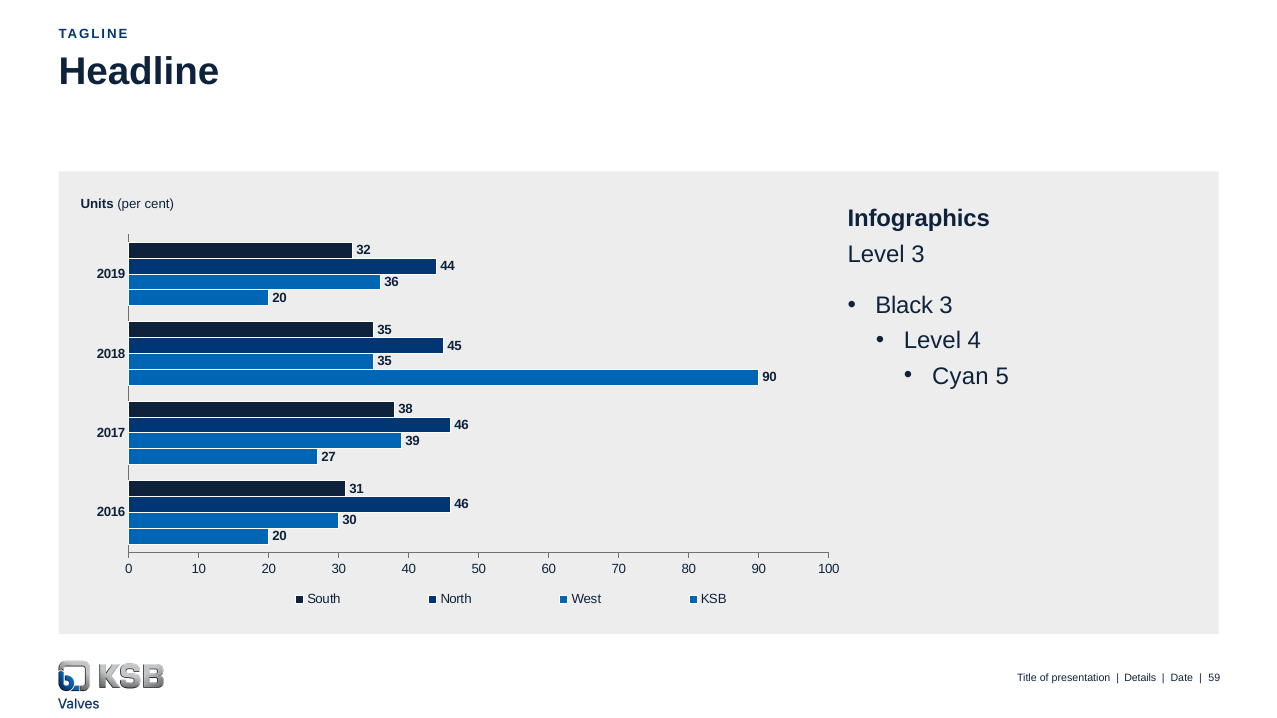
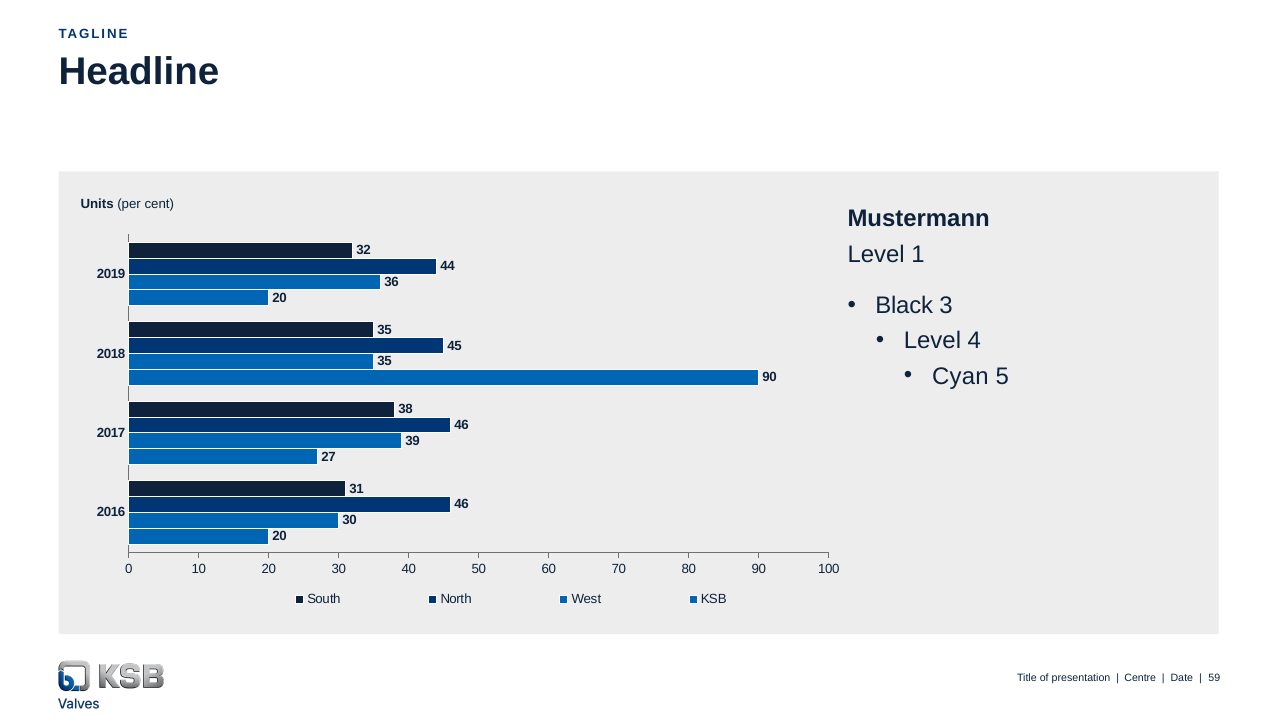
Infographics: Infographics -> Mustermann (919, 219)
Level 3: 3 -> 1 (918, 254)
Details: Details -> Centre (1140, 678)
